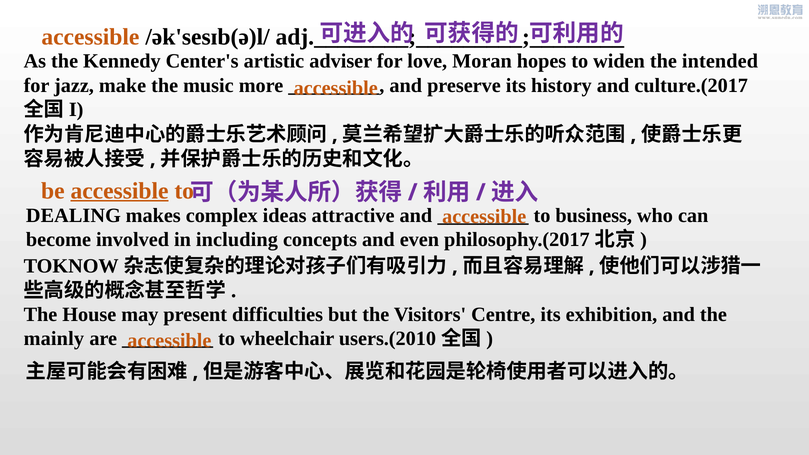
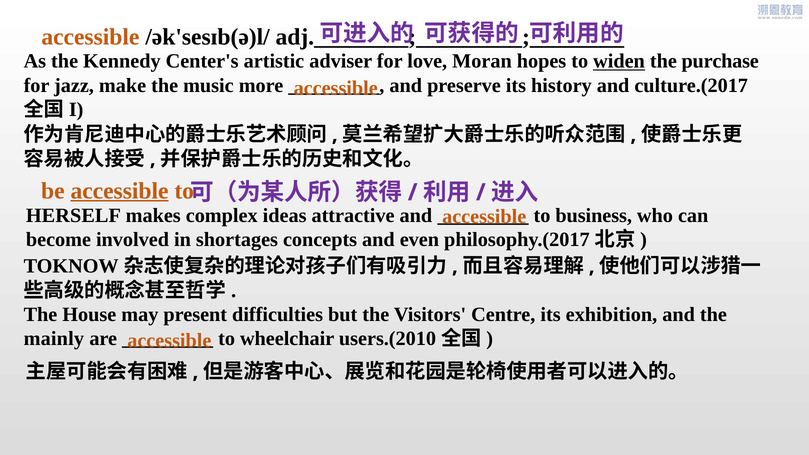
widen underline: none -> present (619, 61)
intended: intended -> purchase (720, 61)
DEALING: DEALING -> HERSELF (73, 216)
including: including -> shortages (237, 240)
